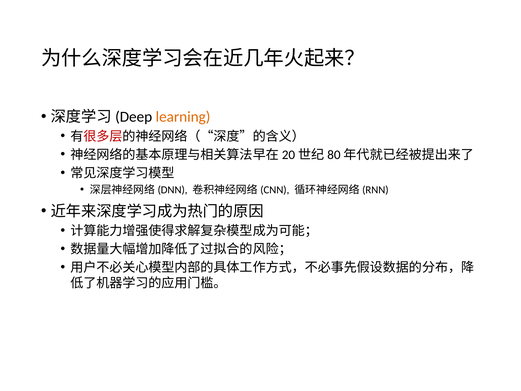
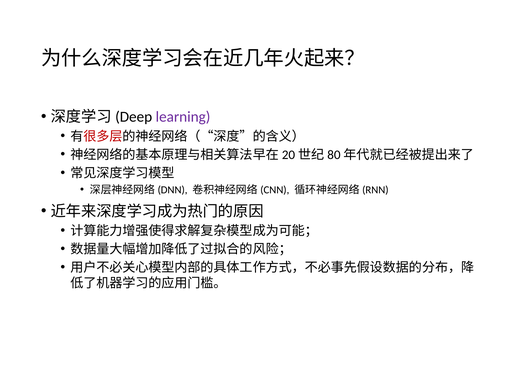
learning colour: orange -> purple (183, 117)
